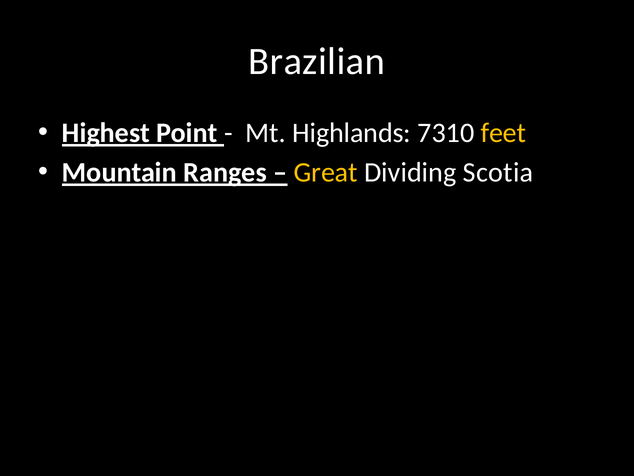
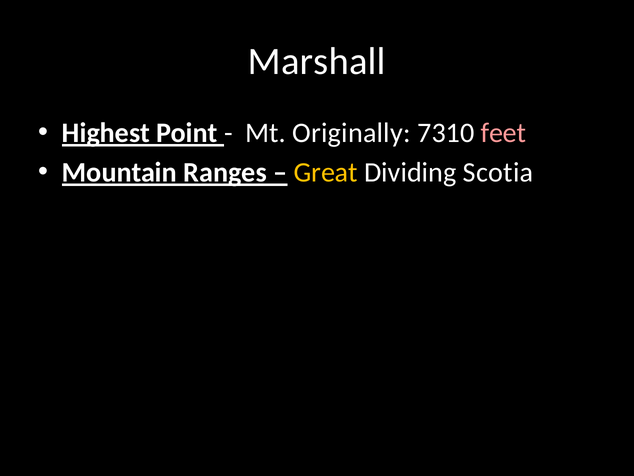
Brazilian: Brazilian -> Marshall (317, 61)
Highlands: Highlands -> Originally (352, 133)
feet colour: yellow -> pink (503, 133)
